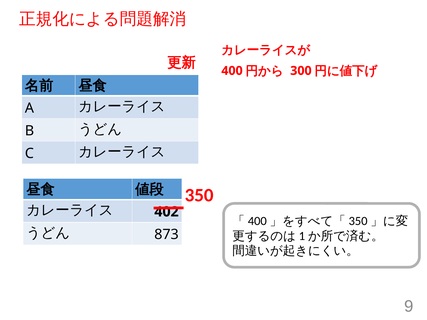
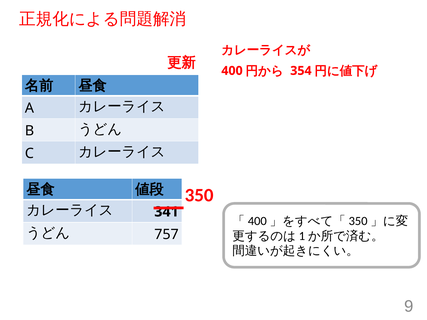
300: 300 -> 354 (301, 71)
402: 402 -> 341 (167, 212)
873: 873 -> 757 (167, 235)
